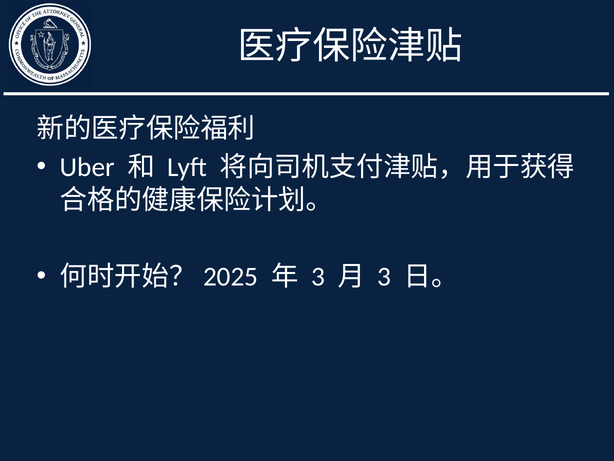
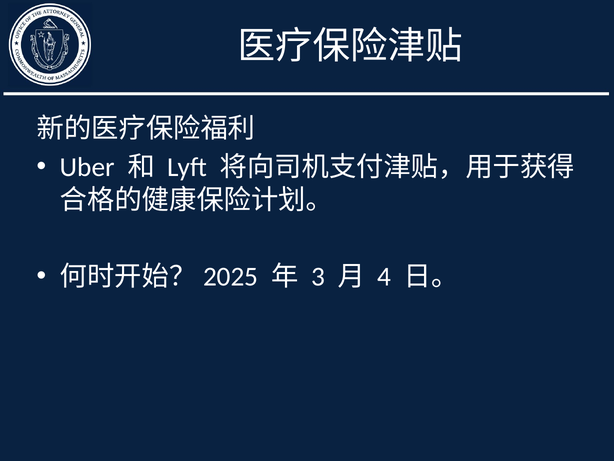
3: 3 -> 4 (384, 276)
